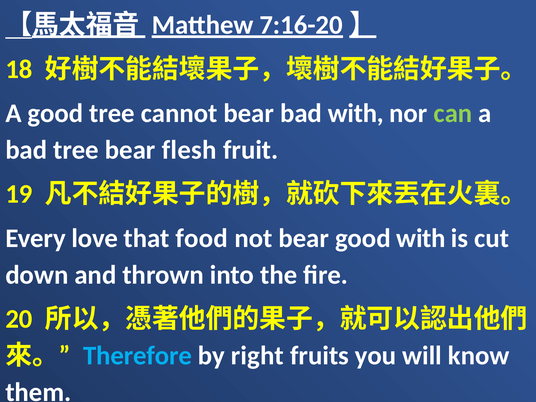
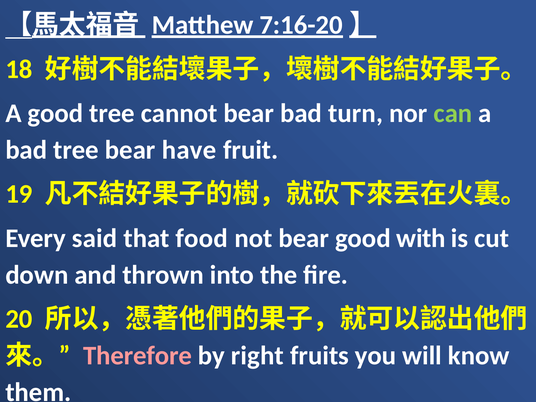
bad with: with -> turn (356, 113)
flesh: flesh -> have (189, 150)
love: love -> said (95, 238)
Therefore colour: light blue -> pink (138, 356)
